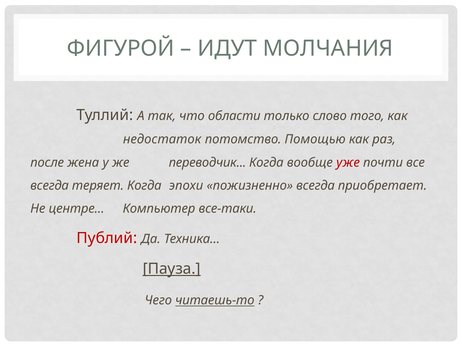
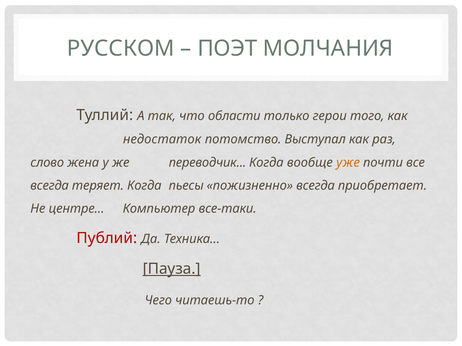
ФИГУРОЙ: ФИГУРОЙ -> РУССКОМ (121, 48)
ИДУТ: ИДУТ -> ПОЭТ (227, 48)
слово: слово -> герои (330, 116)
Помощью: Помощью -> Выступал (315, 140)
после: после -> слово (47, 163)
уже colour: red -> orange (348, 163)
эпохи: эпохи -> пьесы (186, 186)
читаешь-то underline: present -> none (215, 301)
